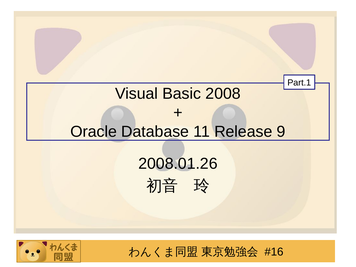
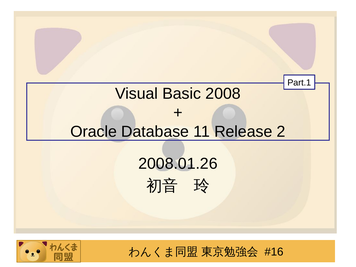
9: 9 -> 2 (281, 132)
